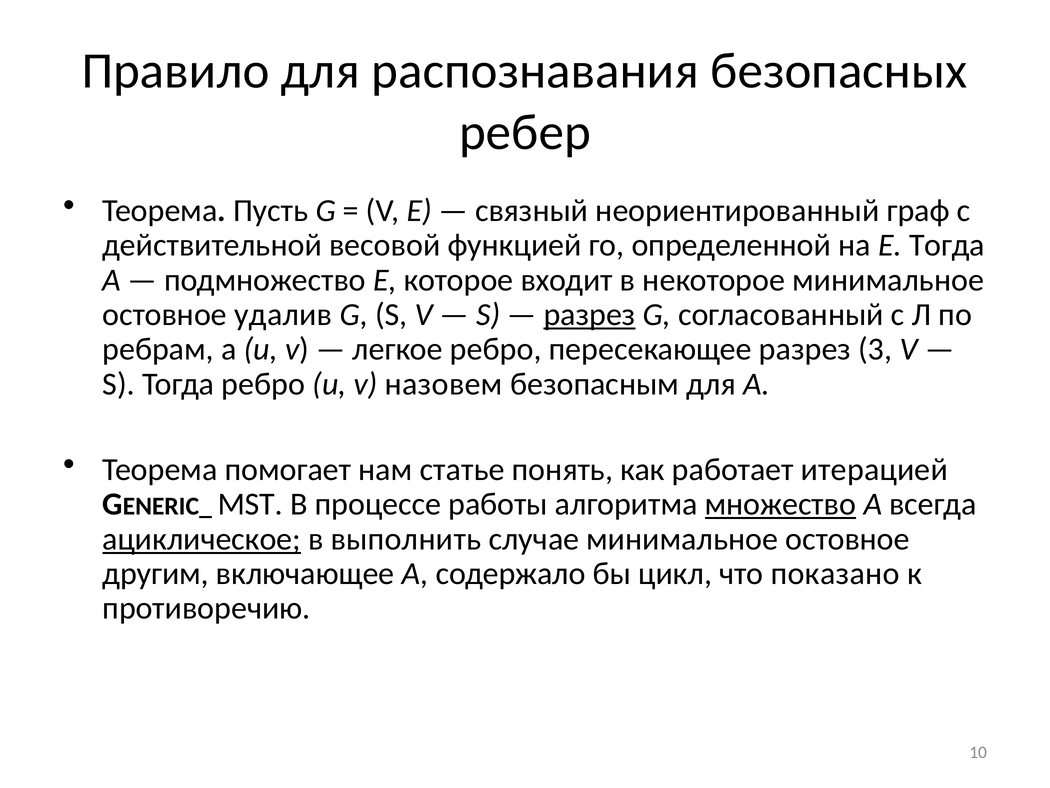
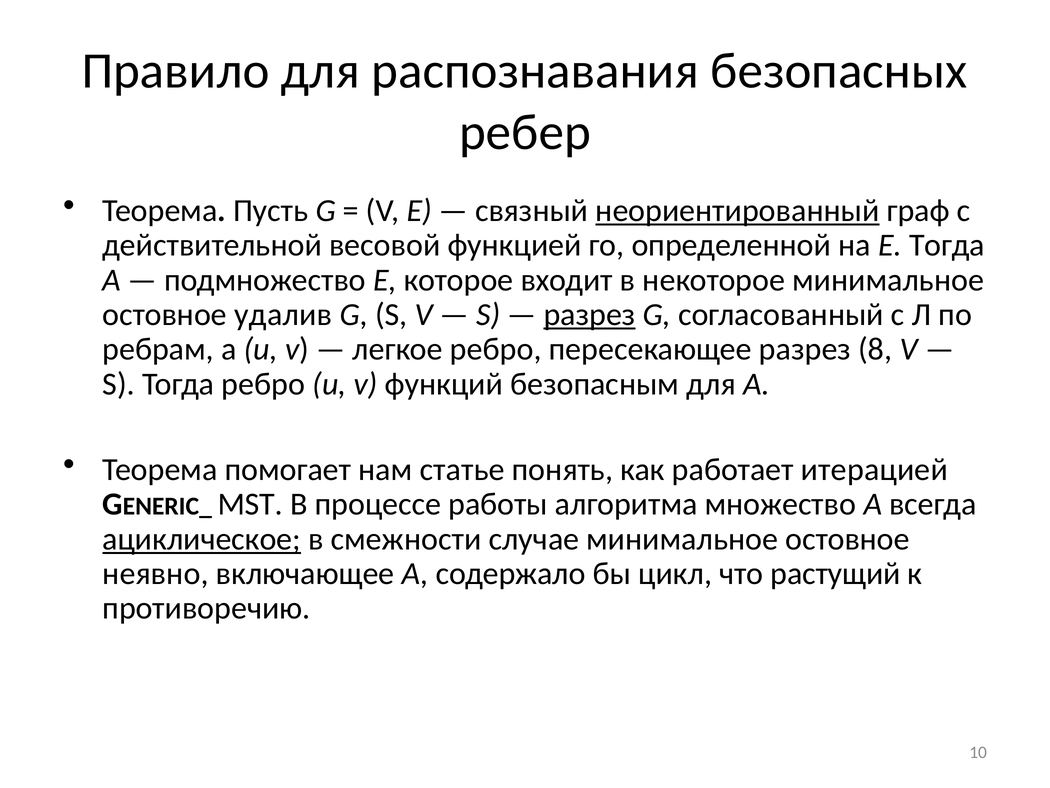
неориентированный underline: none -> present (737, 210)
3: 3 -> 8 (875, 349)
назовем: назовем -> функций (444, 384)
множество underline: present -> none (780, 504)
выполнить: выполнить -> смежности (406, 539)
другим: другим -> неявно (155, 573)
показано: показано -> растущий (835, 573)
